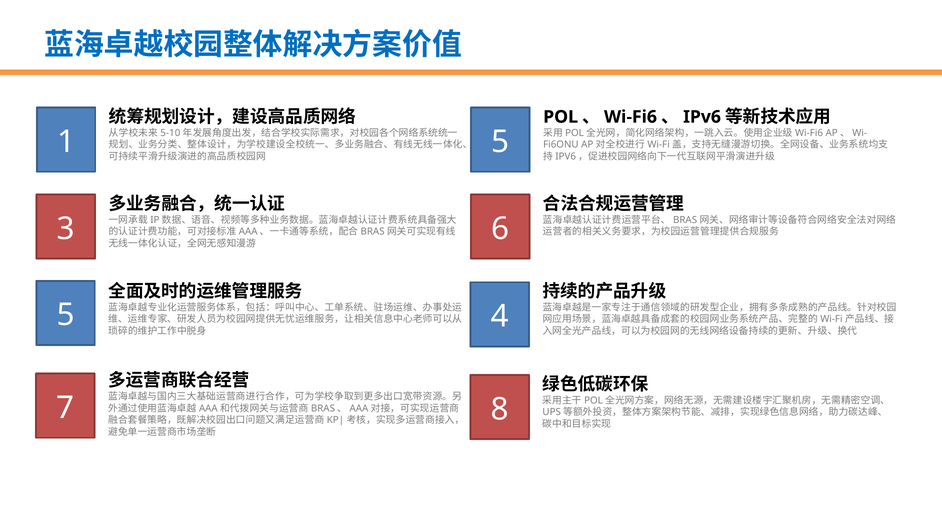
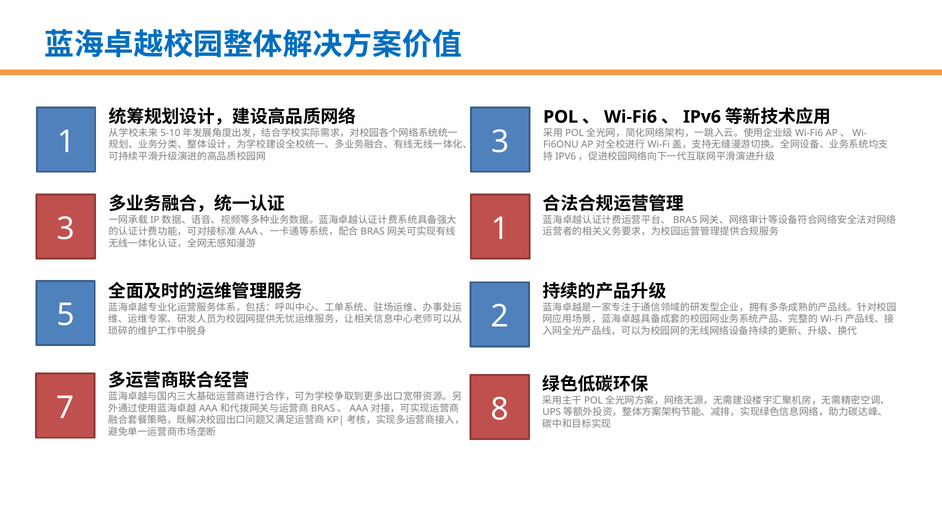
5: 5 -> 3 (500, 142)
6: 6 -> 1 (500, 229)
4: 4 -> 2 (500, 317)
